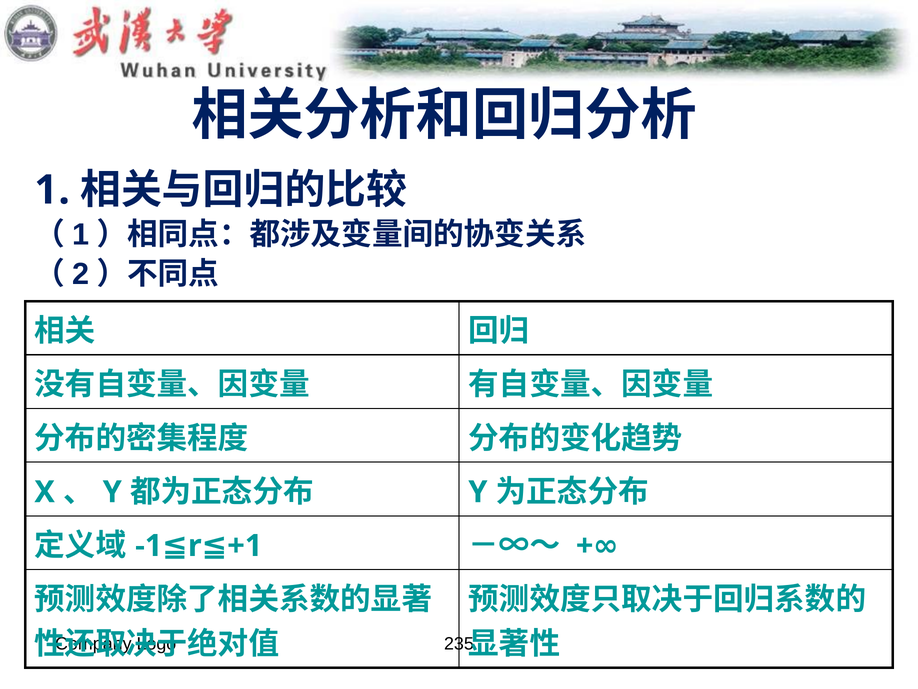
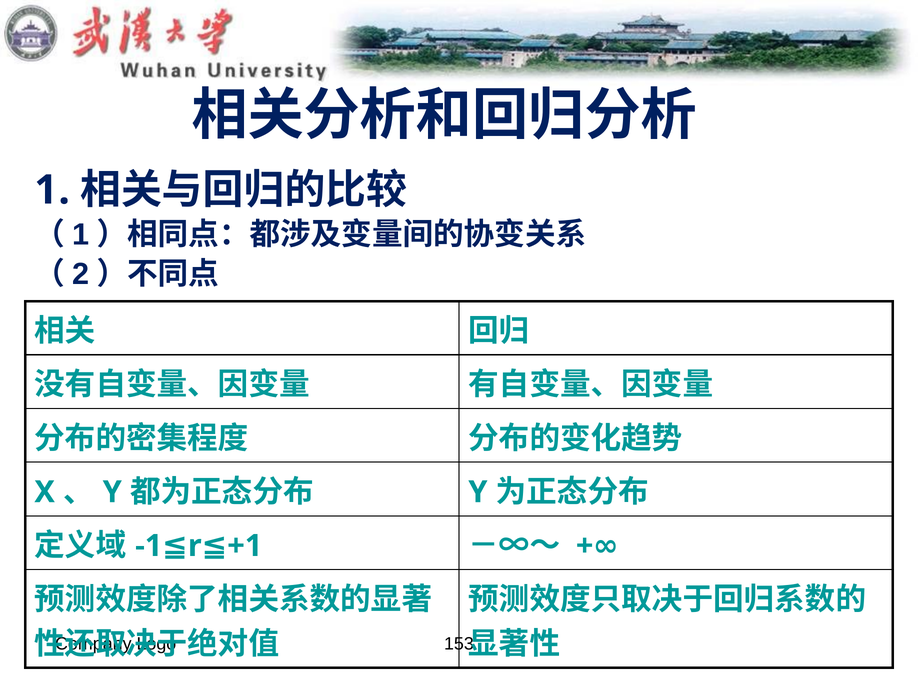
235: 235 -> 153 (459, 644)
